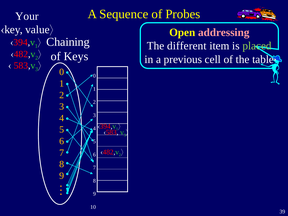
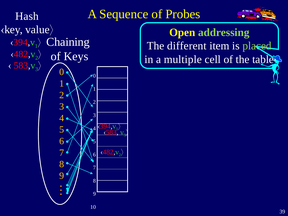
Your: Your -> Hash (27, 16)
addressing colour: pink -> light green (224, 32)
previous: previous -> multiple (183, 59)
